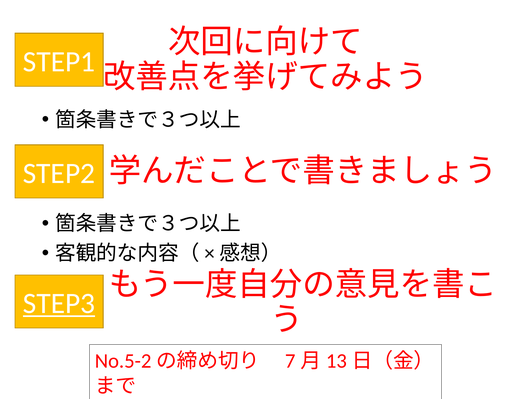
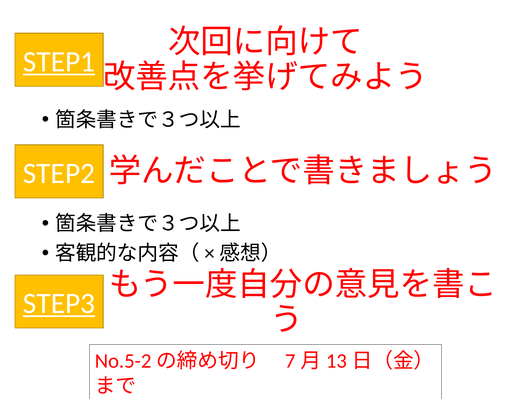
STEP1 underline: none -> present (59, 62)
